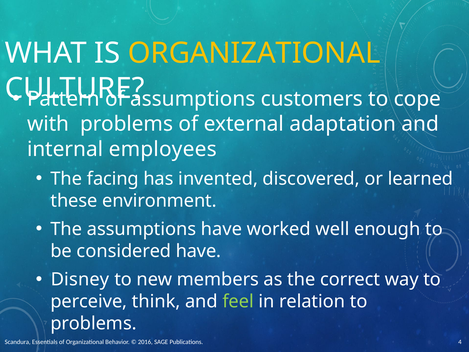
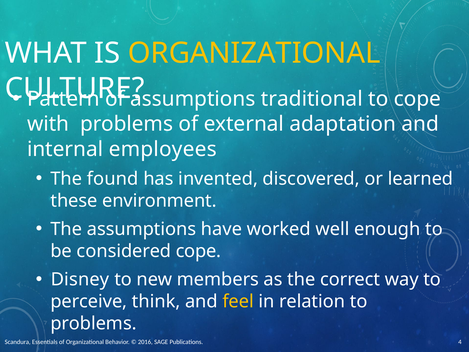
customers: customers -> traditional (312, 99)
facing: facing -> found (113, 179)
considered have: have -> cope (198, 251)
feel colour: light green -> yellow (238, 301)
